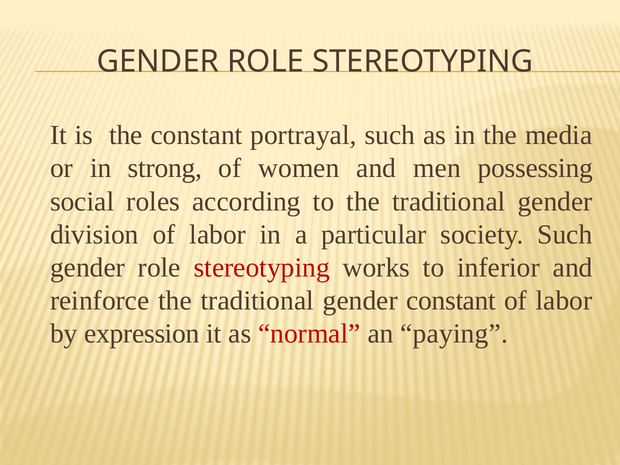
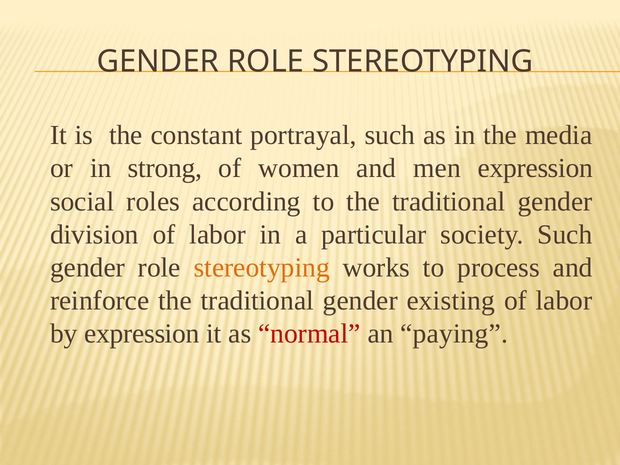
men possessing: possessing -> expression (535, 168)
stereotyping colour: red -> orange (262, 268)
inferior: inferior -> process (499, 268)
gender constant: constant -> existing (451, 301)
